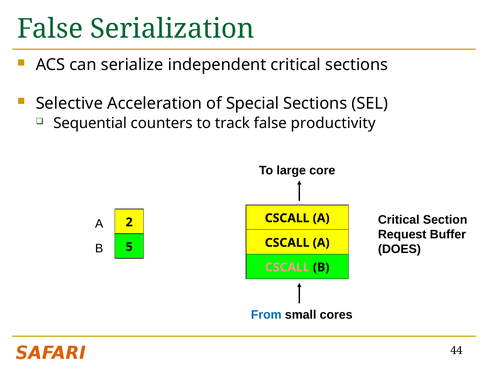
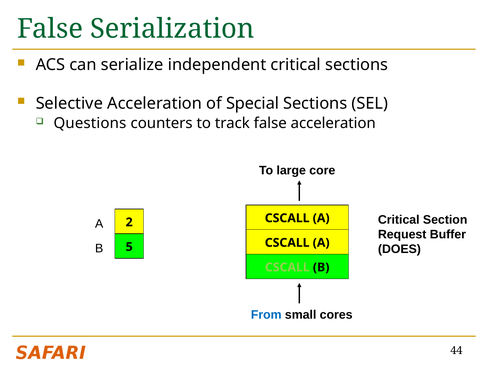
Sequential: Sequential -> Questions (90, 123)
false productivity: productivity -> acceleration (333, 123)
CSCALL colour: pink -> light green (287, 267)
